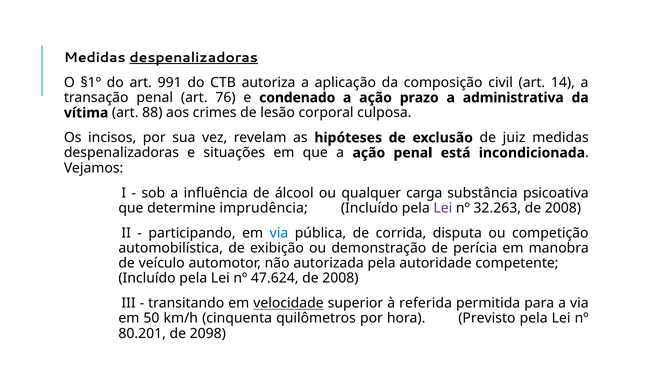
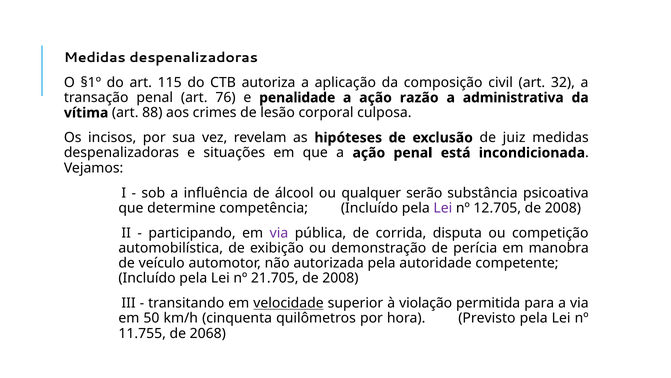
despenalizadoras underline: present -> none (194, 58)
991: 991 -> 115 (170, 82)
14: 14 -> 32 (563, 82)
condenado: condenado -> penalidade (297, 98)
prazo: prazo -> razão (419, 98)
carga: carga -> serão (424, 193)
imprudência: imprudência -> competência (264, 208)
32.263: 32.263 -> 12.705 (497, 208)
via colour: blue -> purple (279, 233)
47.624: 47.624 -> 21.705 (275, 278)
referida: referida -> violação (426, 303)
80.201: 80.201 -> 11.755 (142, 333)
2098: 2098 -> 2068 (208, 333)
